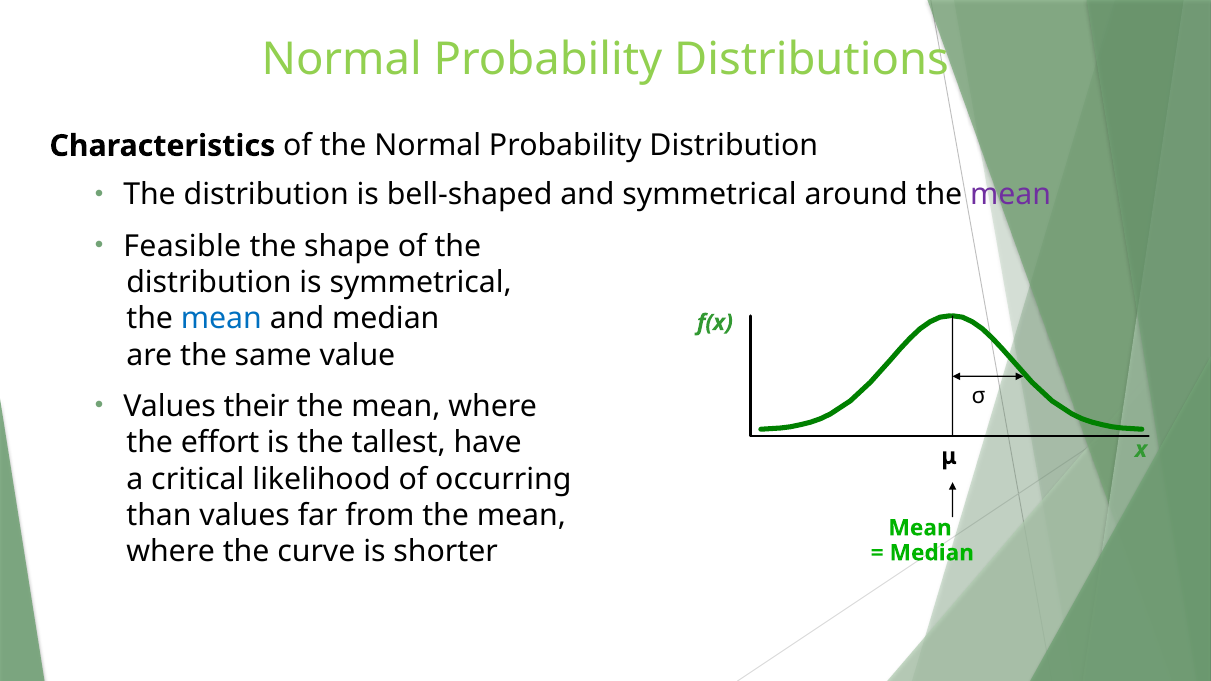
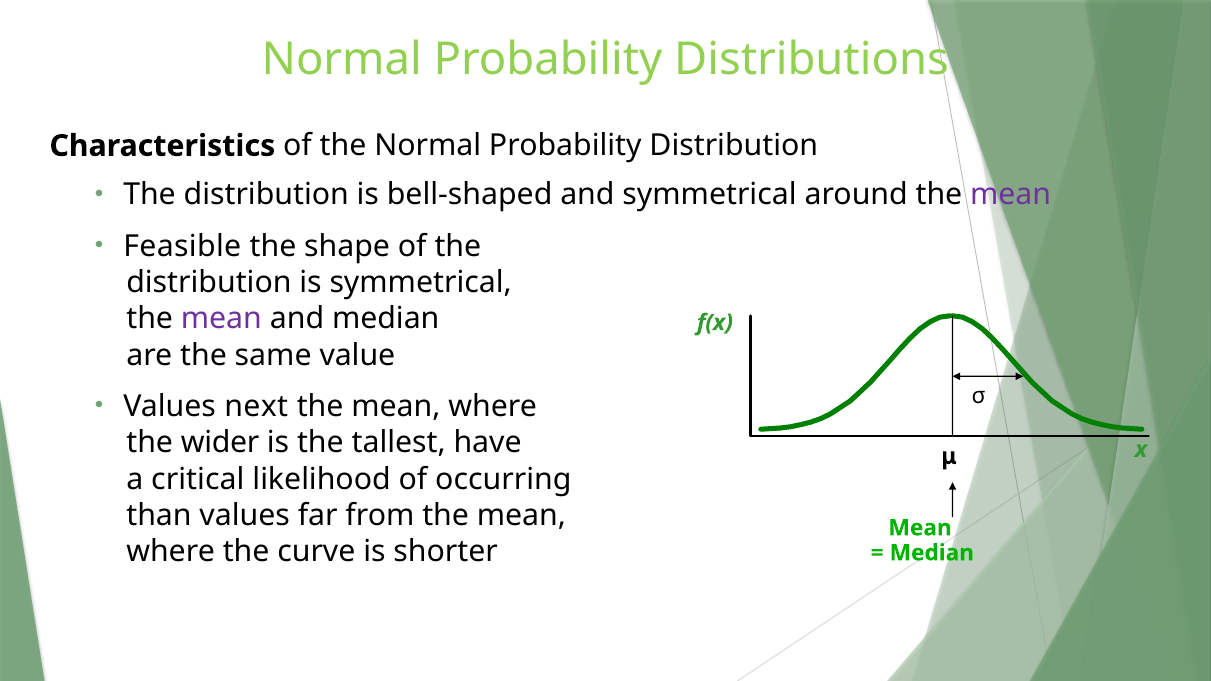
mean colour: blue -> purple (221, 319)
their: their -> next (256, 407)
effort: effort -> wider (220, 443)
